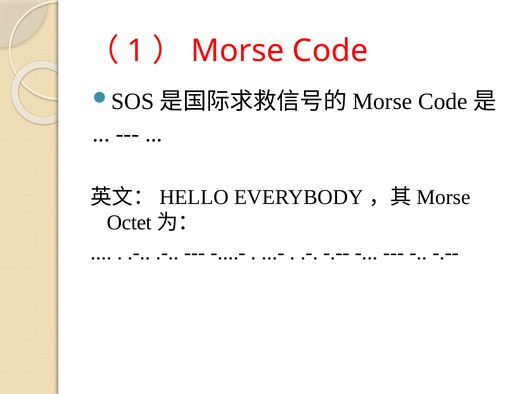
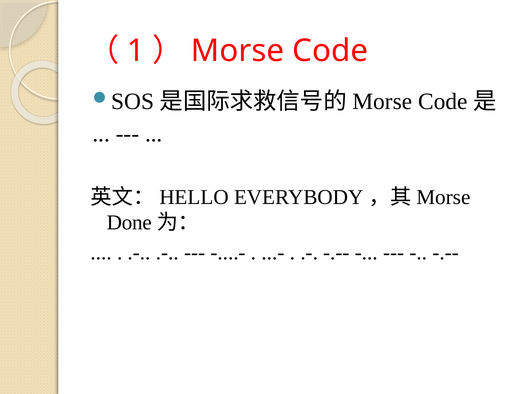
Octet: Octet -> Done (129, 223)
